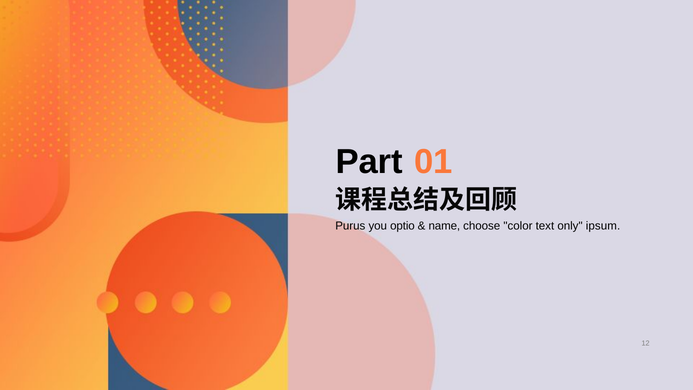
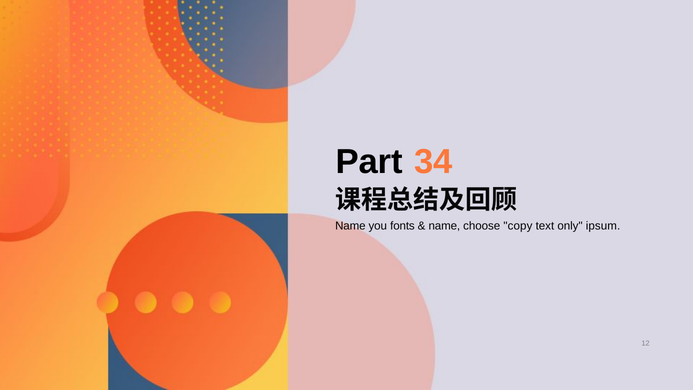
01: 01 -> 34 (433, 162)
Purus: Purus -> Name (350, 226)
optio: optio -> fonts (402, 226)
color: color -> copy (518, 226)
